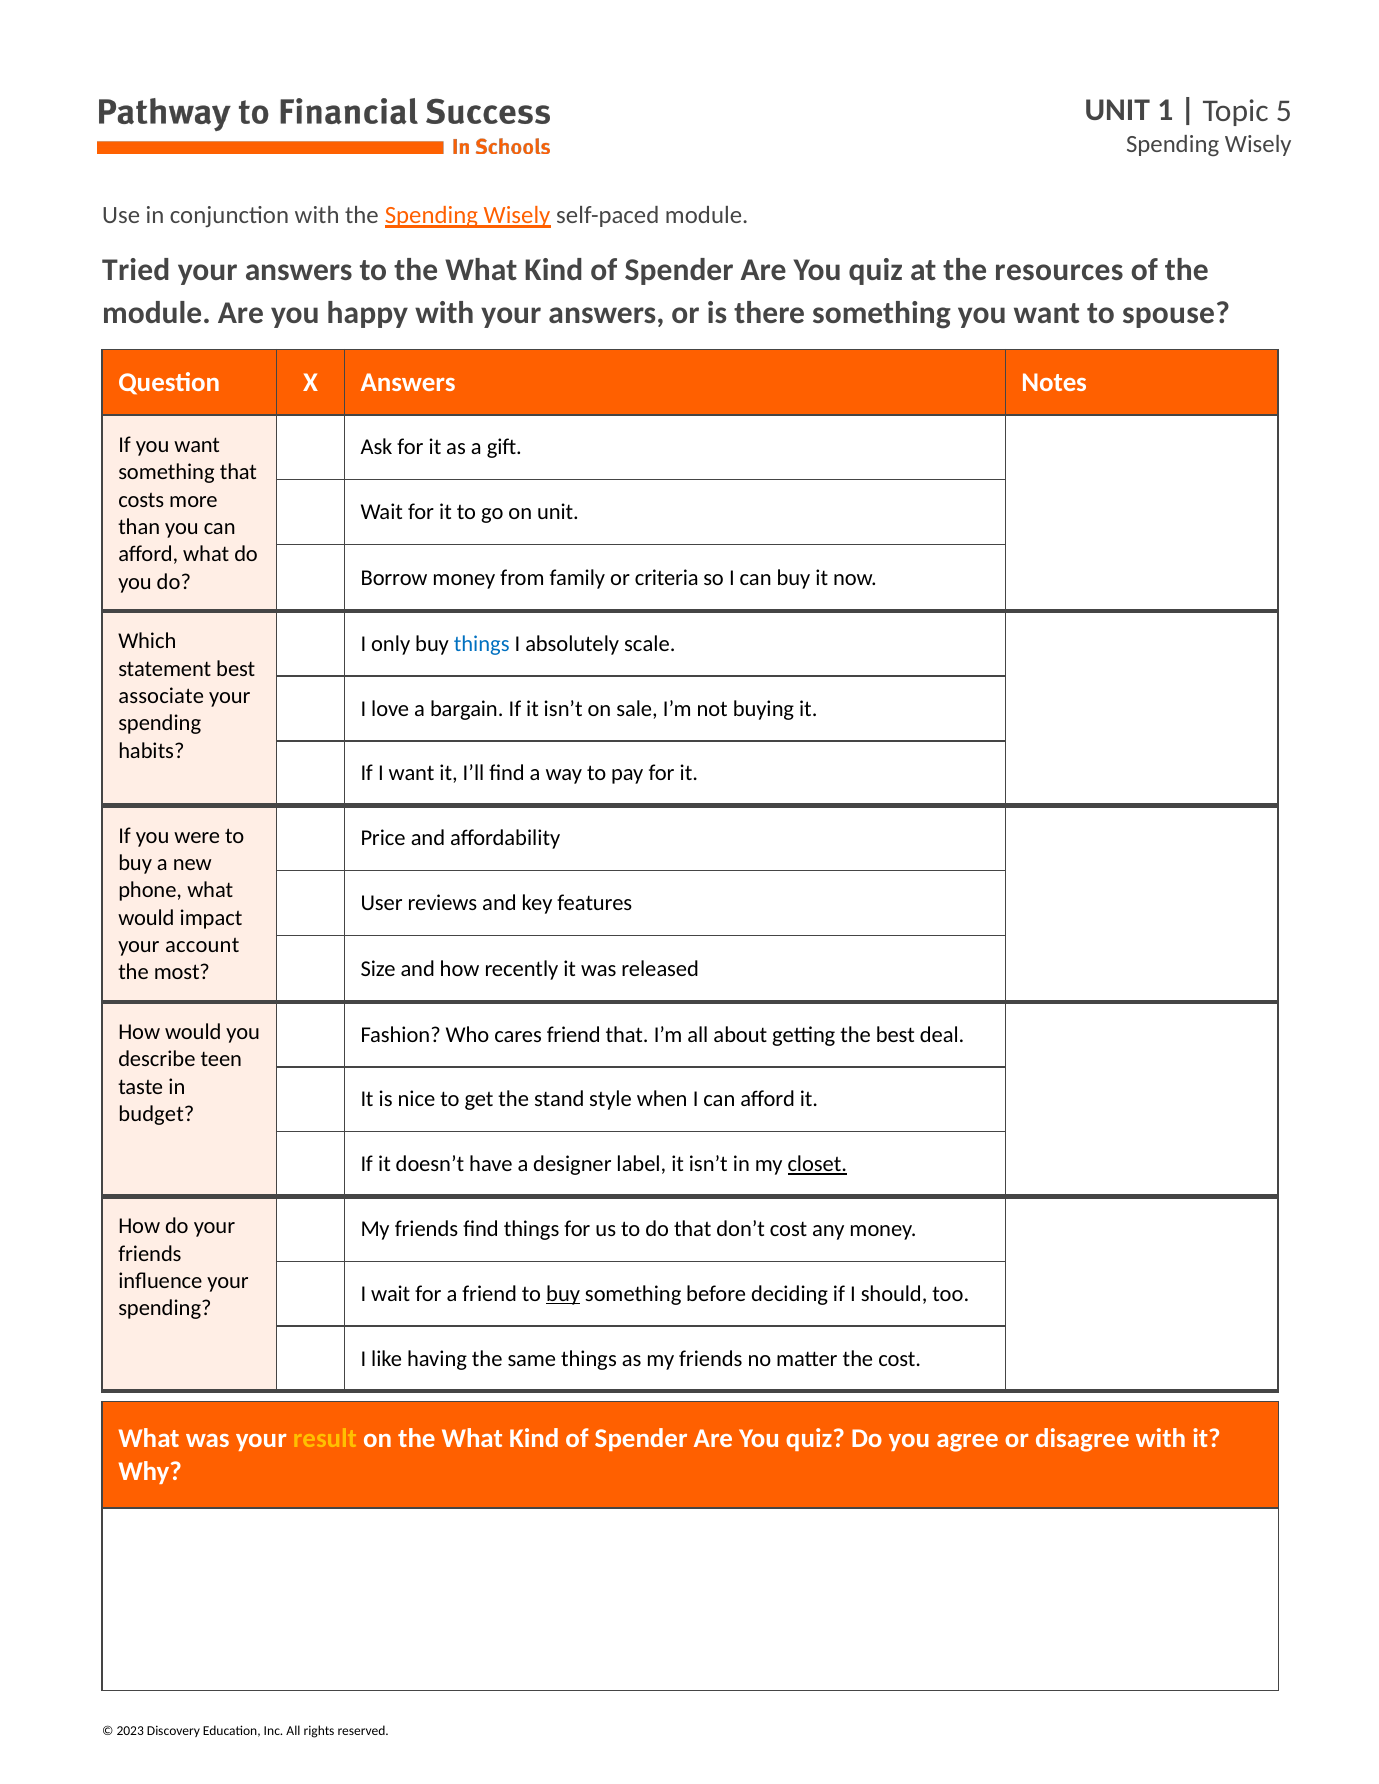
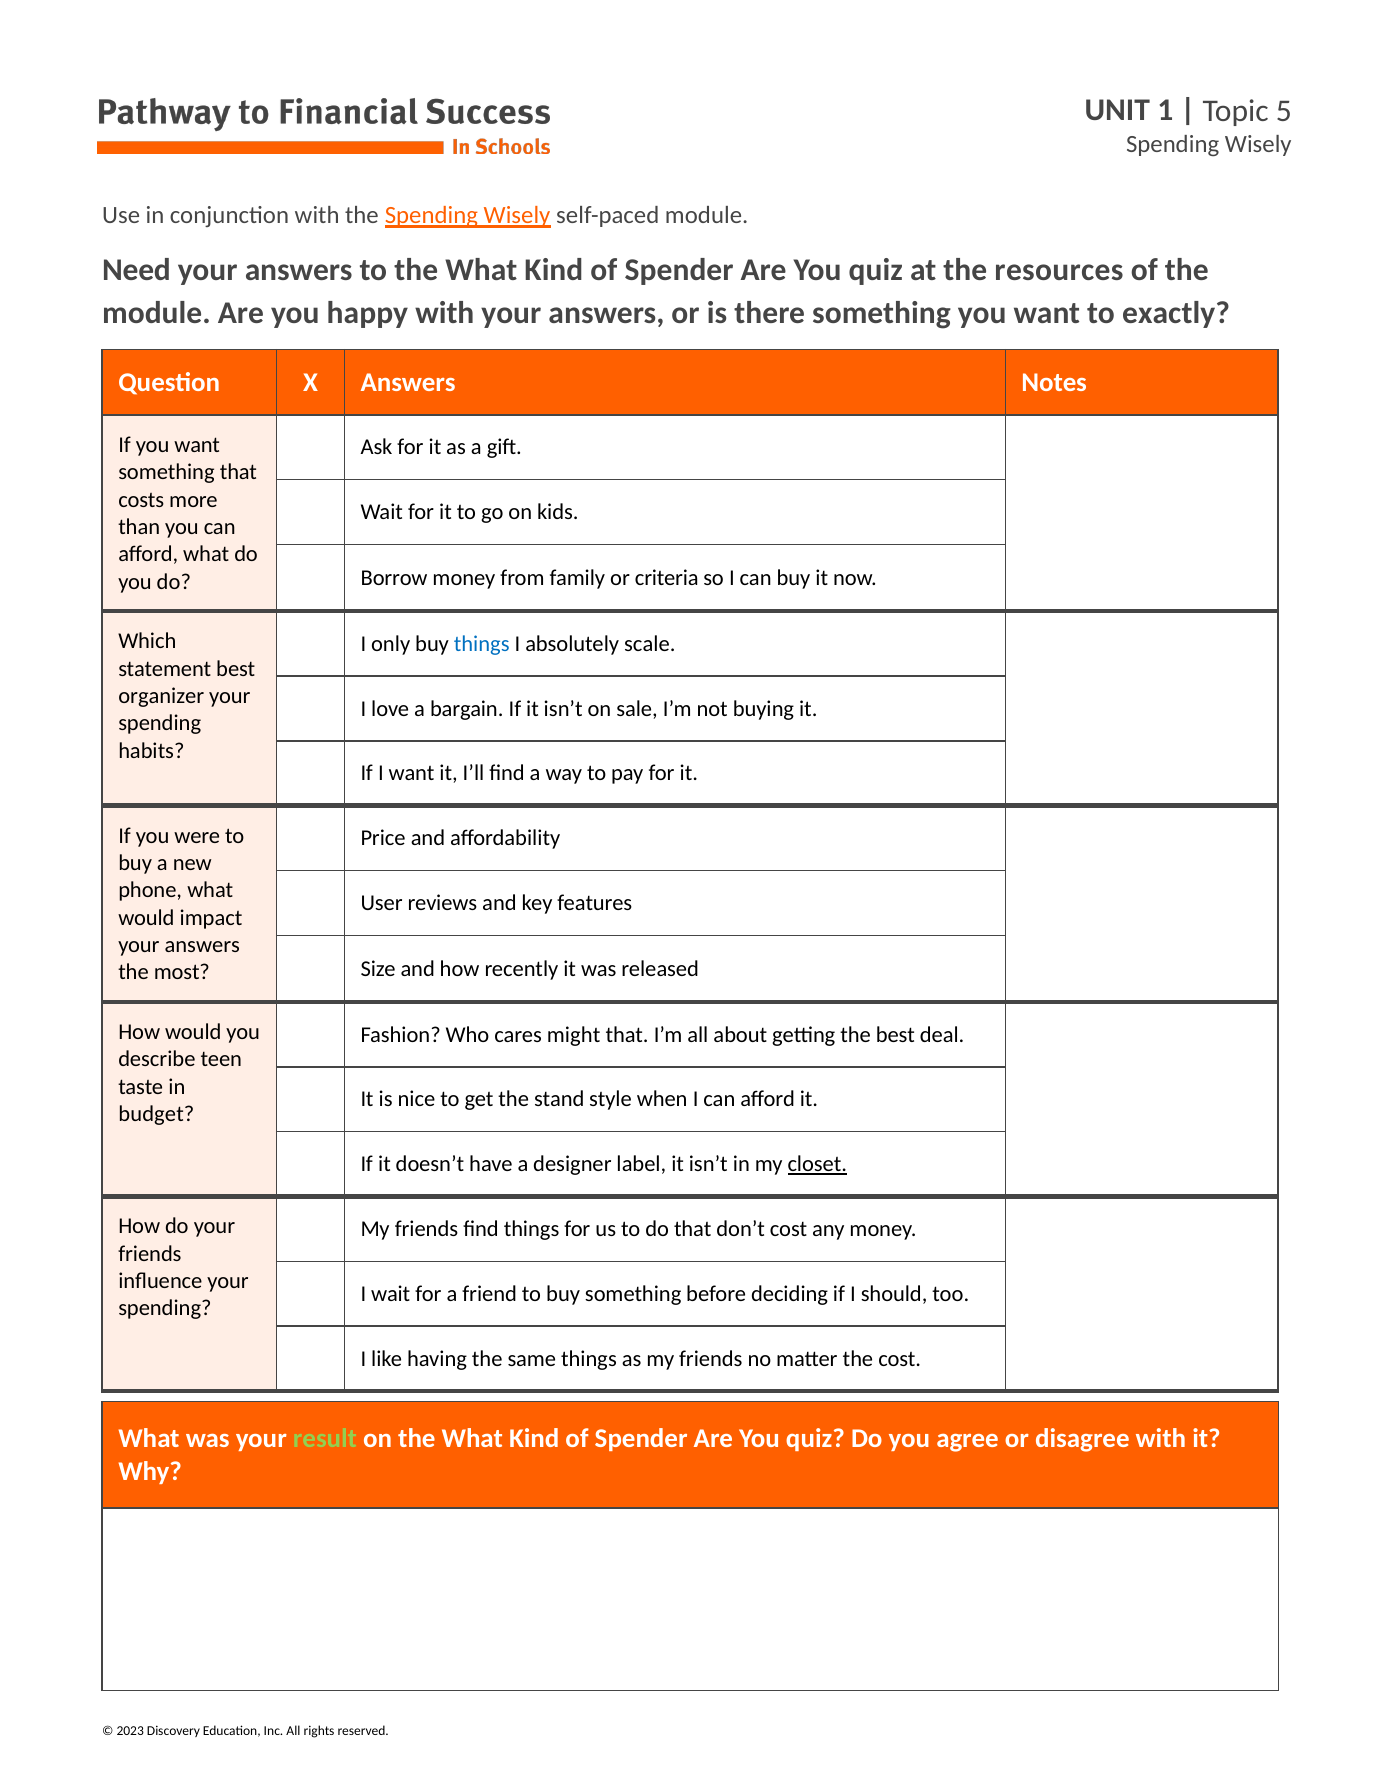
Tried: Tried -> Need (136, 270)
spouse: spouse -> exactly (1176, 314)
on unit: unit -> kids (558, 512)
associate: associate -> organizer (161, 696)
account: account -> answers (202, 945)
cares friend: friend -> might (574, 1035)
buy underline: present -> none (563, 1294)
result colour: yellow -> light green (325, 1439)
